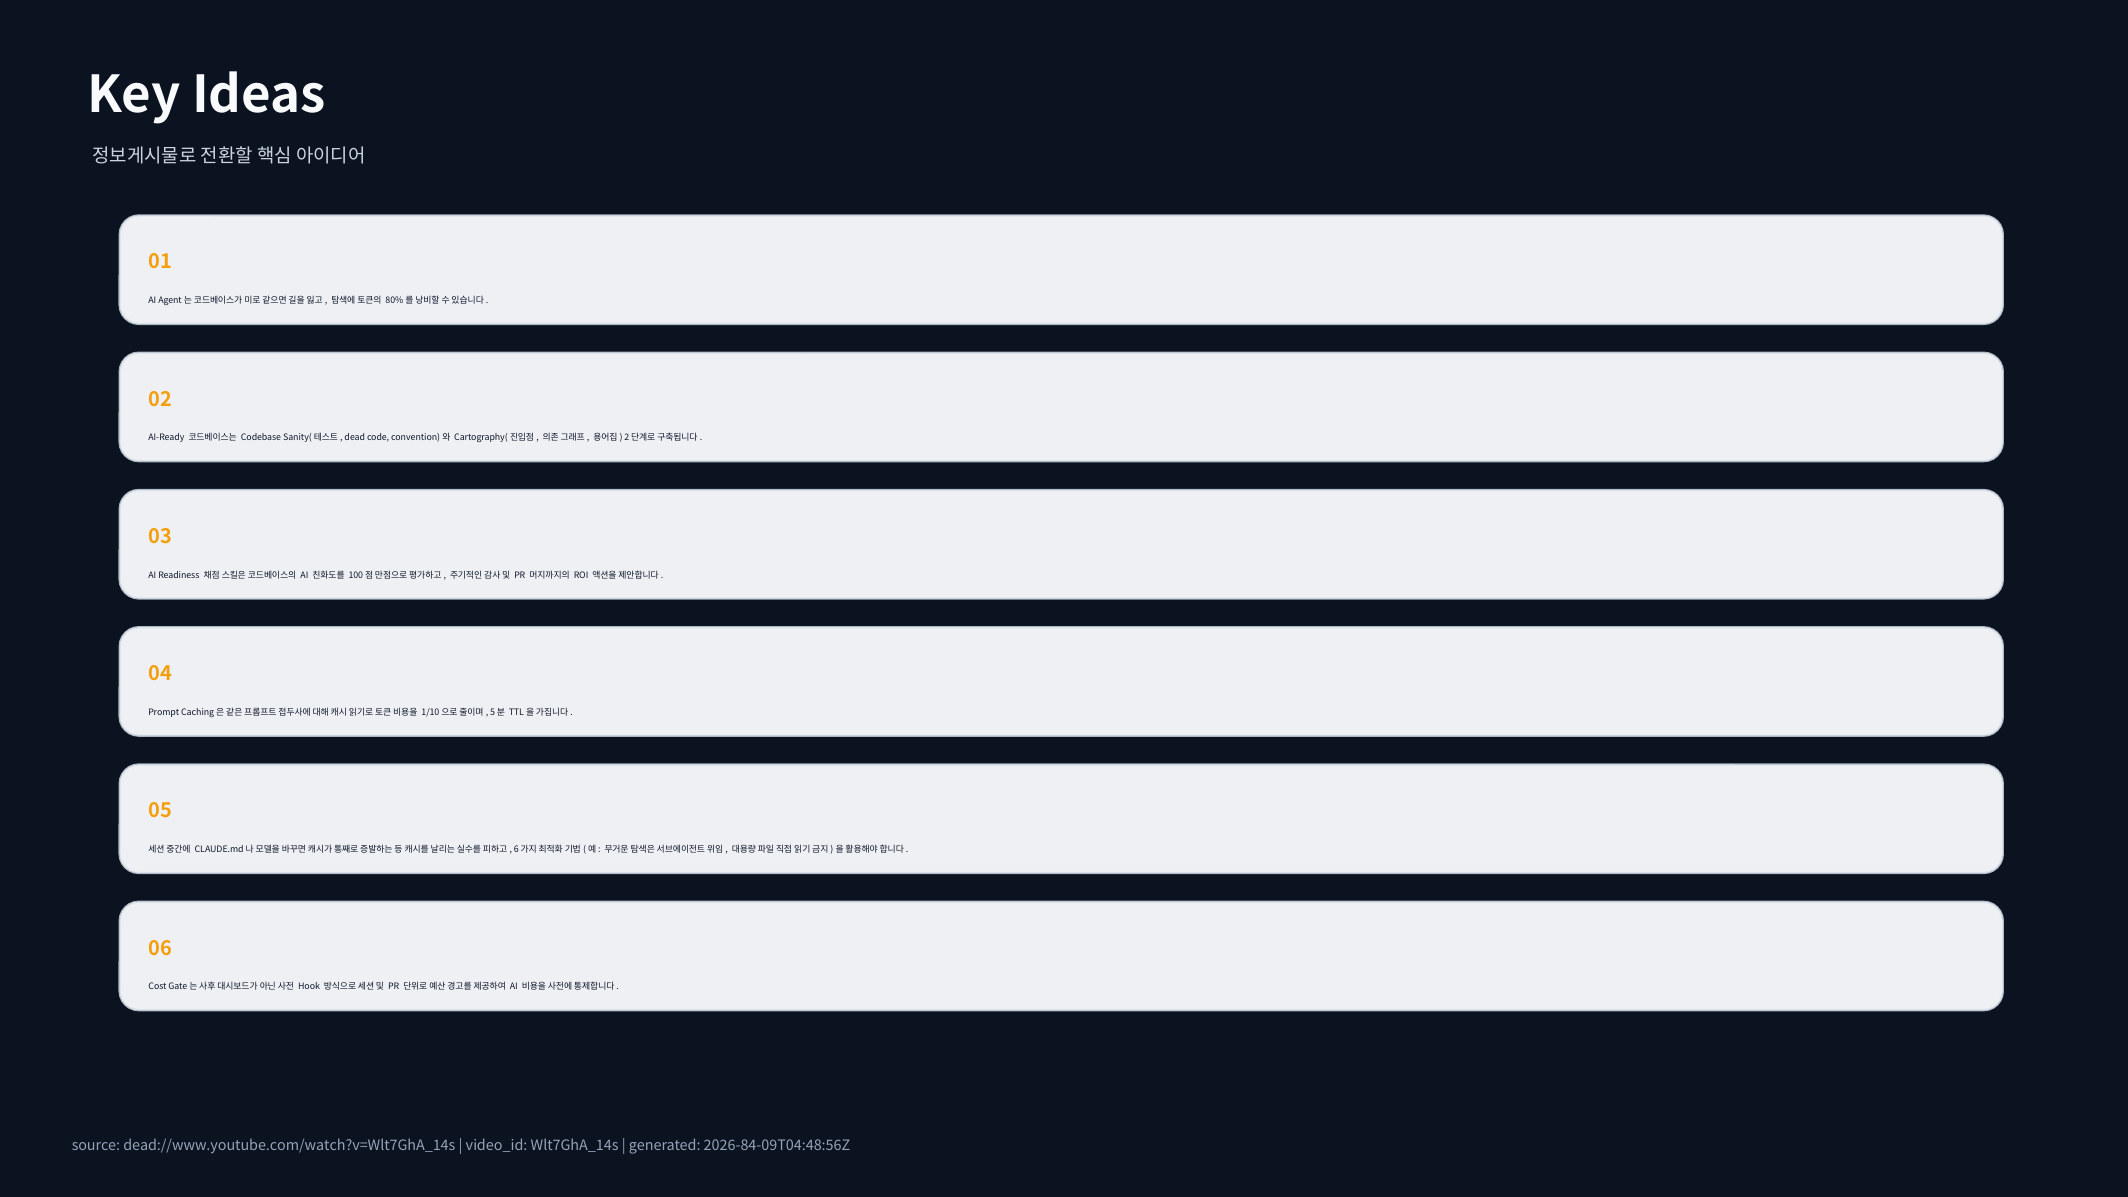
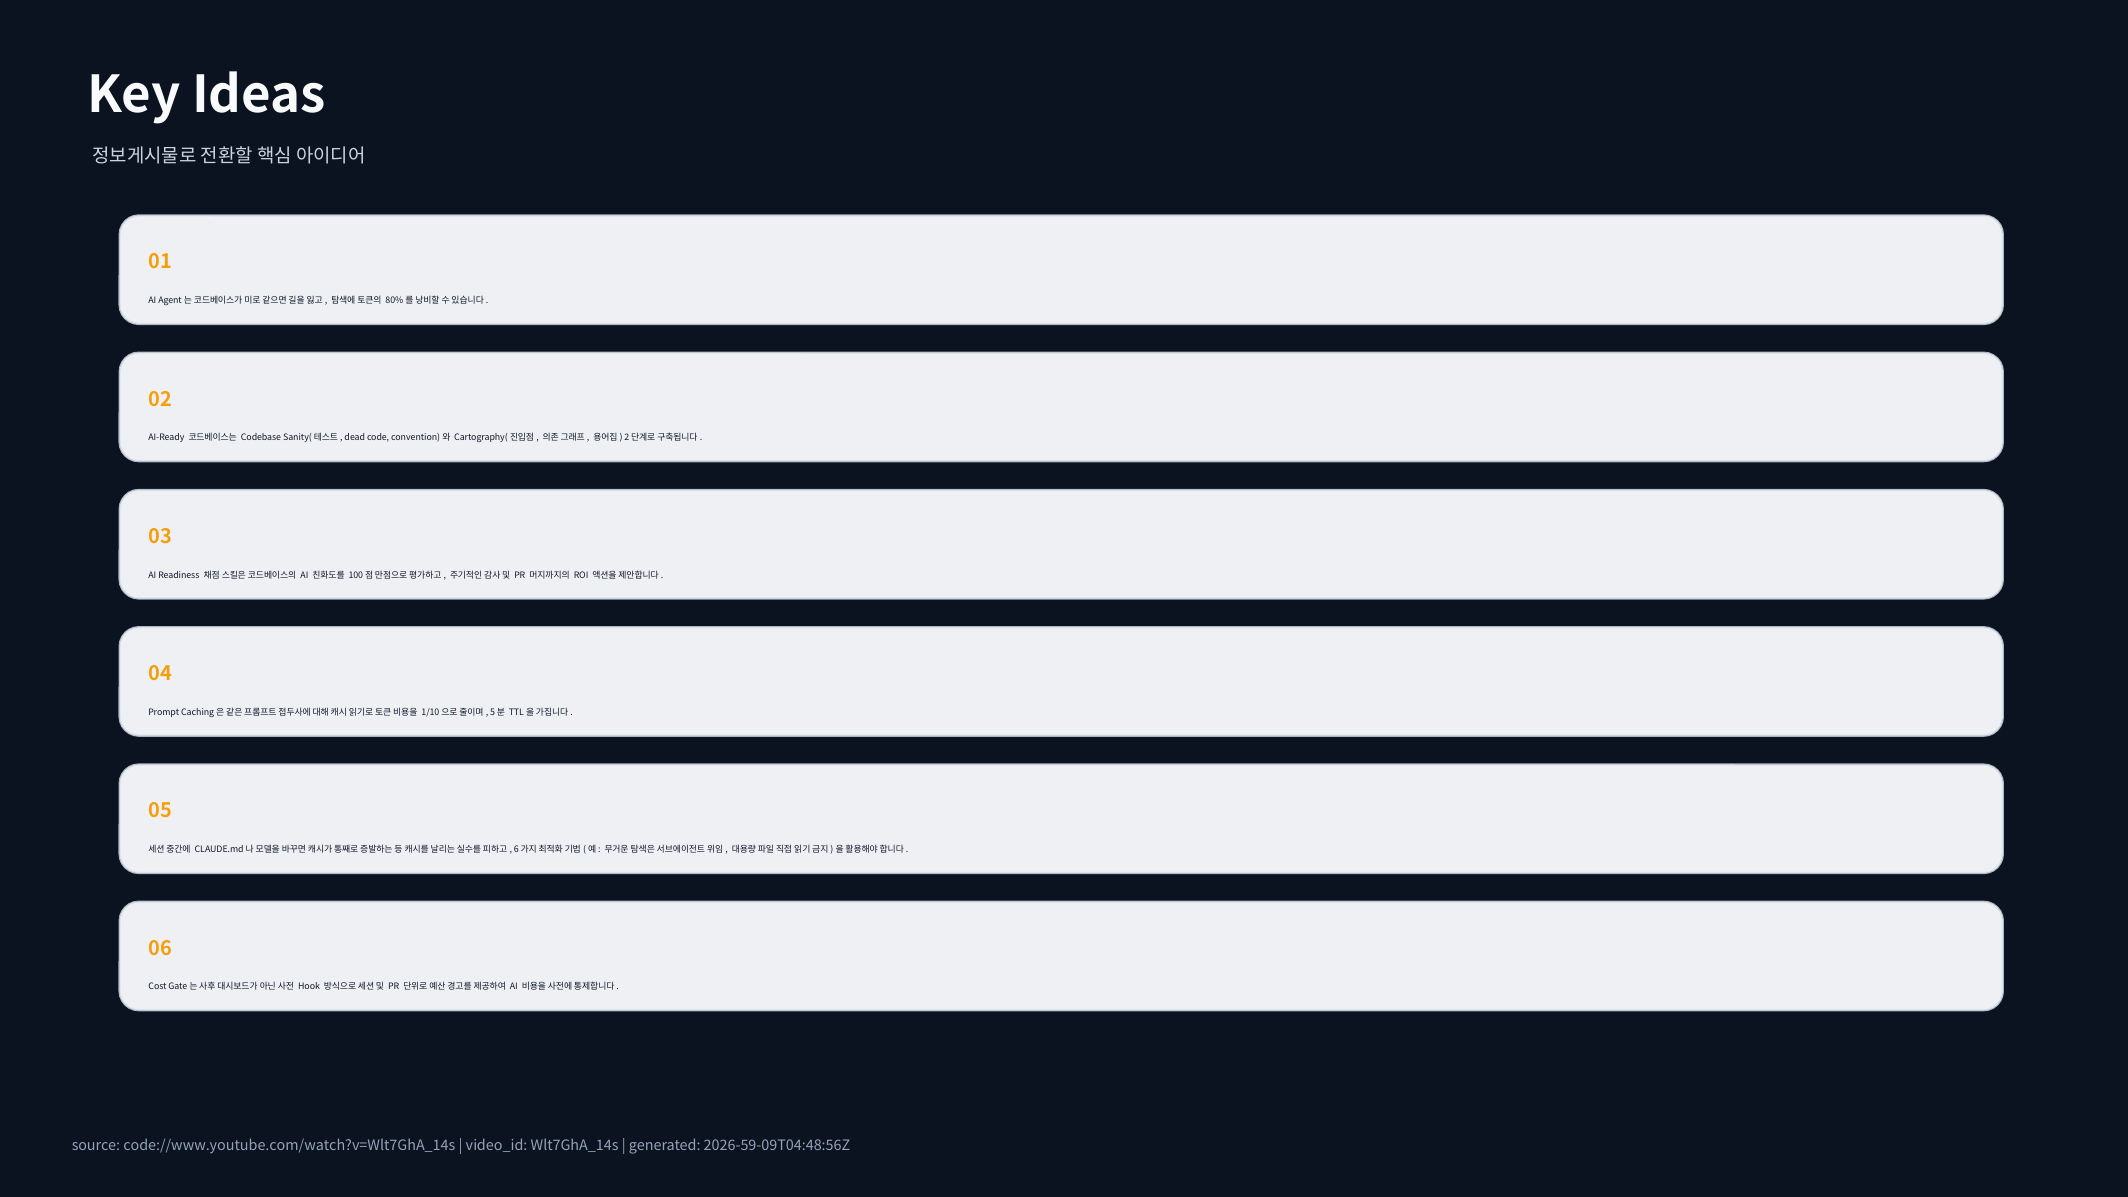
dead://www.youtube.com/watch?v=Wlt7GhA_14s: dead://www.youtube.com/watch?v=Wlt7GhA_14s -> code://www.youtube.com/watch?v=Wlt7GhA_14s (289, 1146)
2026-84-09T04:48:56Z: 2026-84-09T04:48:56Z -> 2026-59-09T04:48:56Z (777, 1146)
